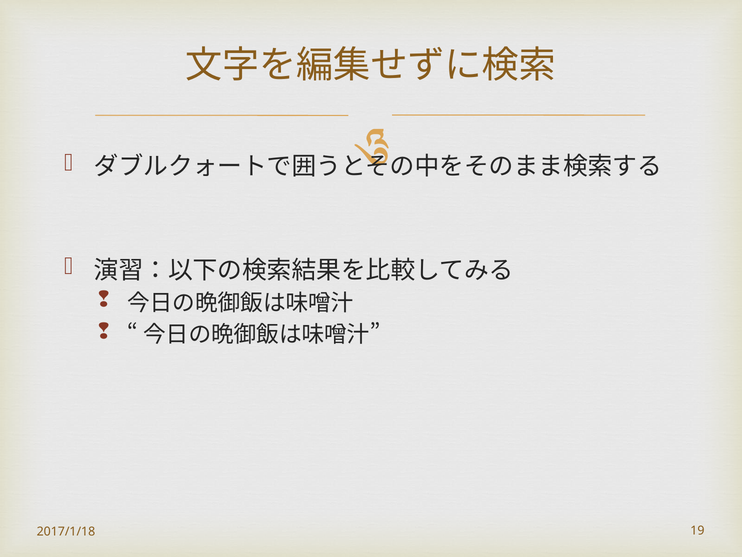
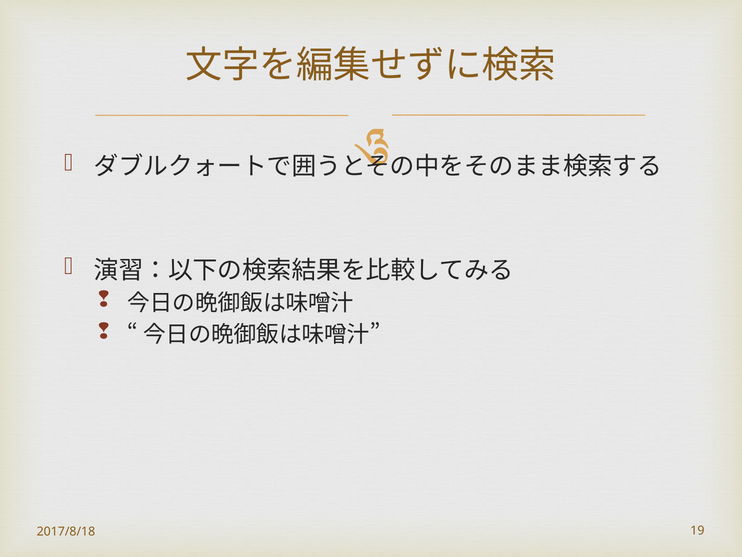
2017/1/18: 2017/1/18 -> 2017/8/18 (66, 531)
